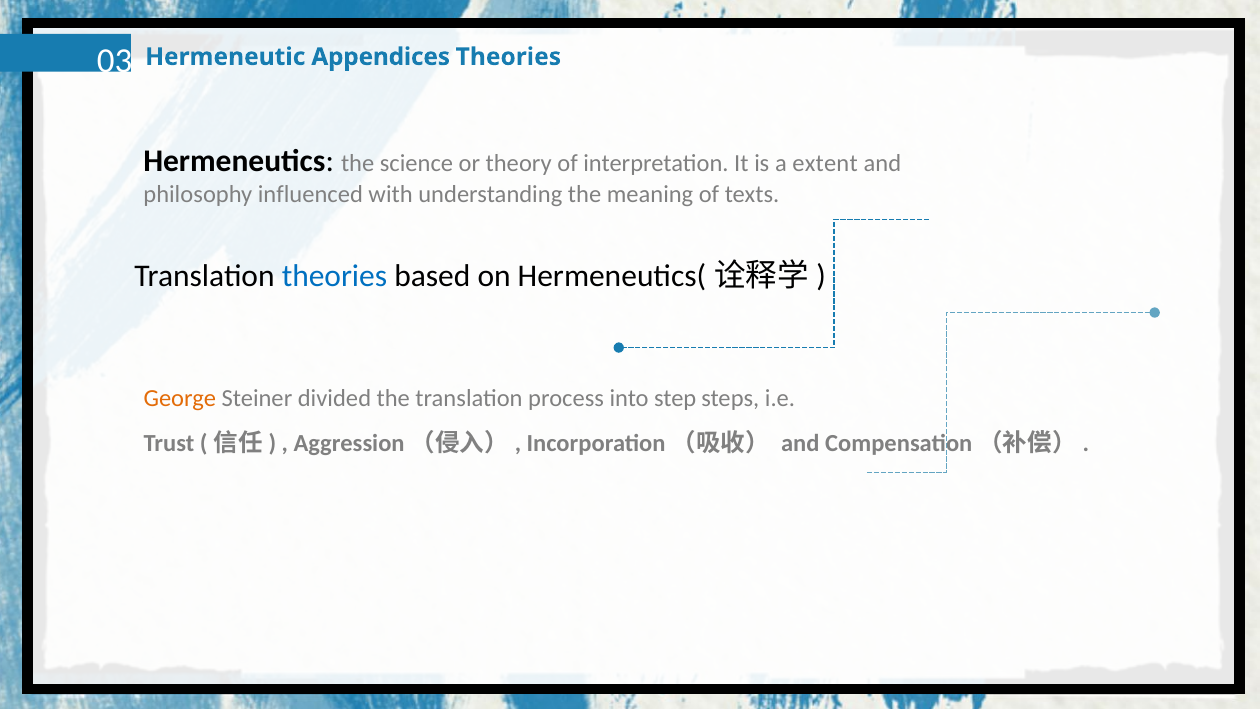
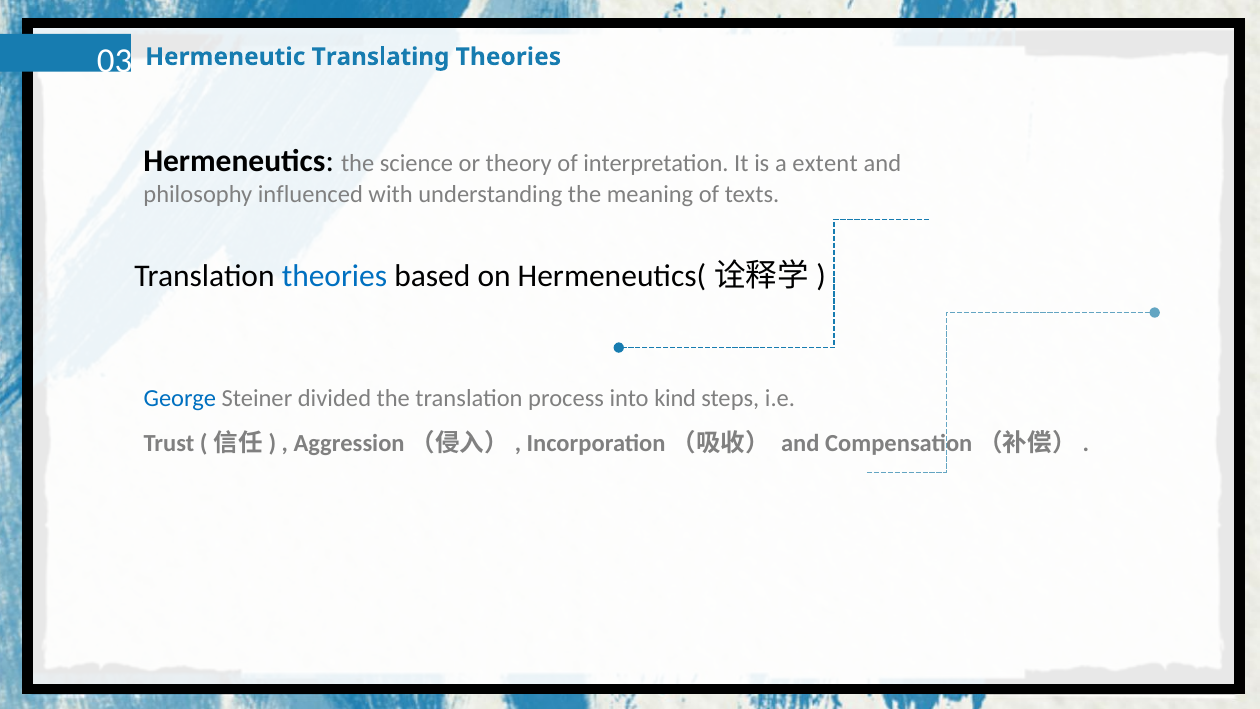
Appendices: Appendices -> Translating (381, 57)
George colour: orange -> blue (180, 399)
step: step -> kind (675, 399)
